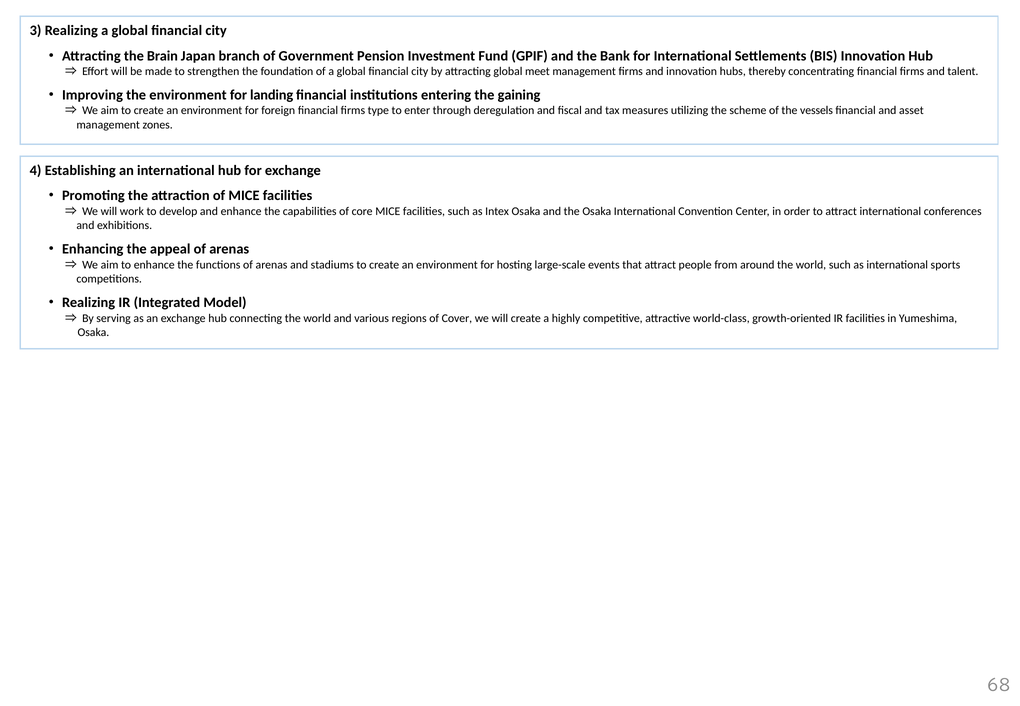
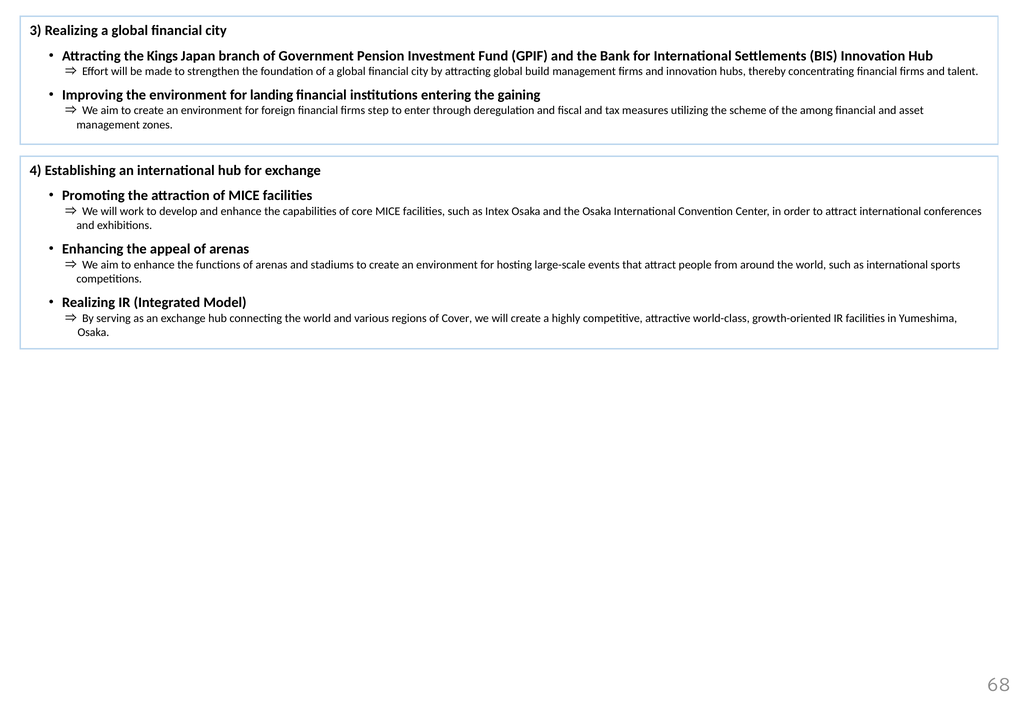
Brain: Brain -> Kings (162, 56)
meet: meet -> build (537, 71)
type: type -> step (378, 111)
vessels: vessels -> among (816, 111)
